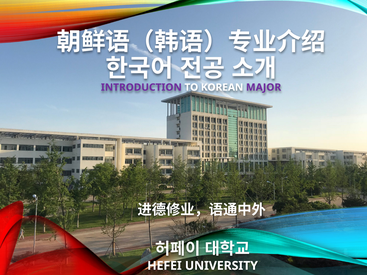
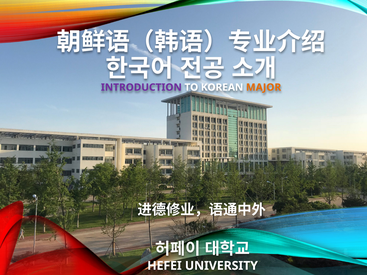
MAJOR colour: purple -> orange (264, 87)
